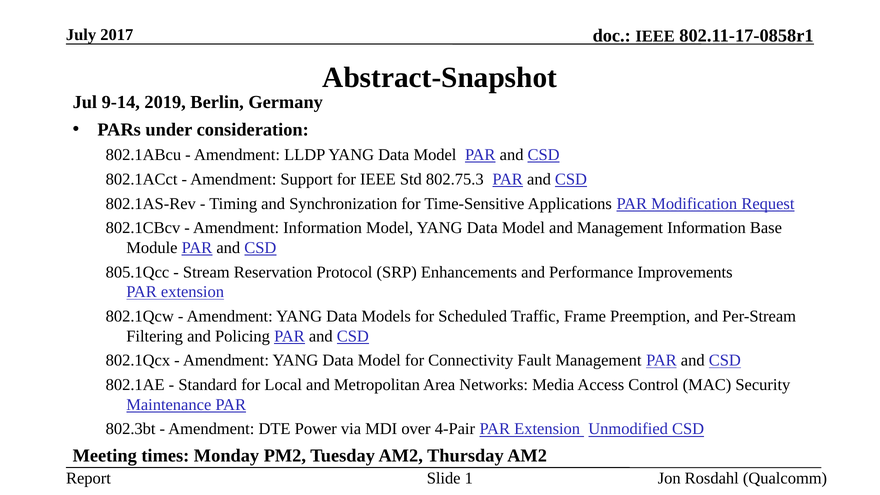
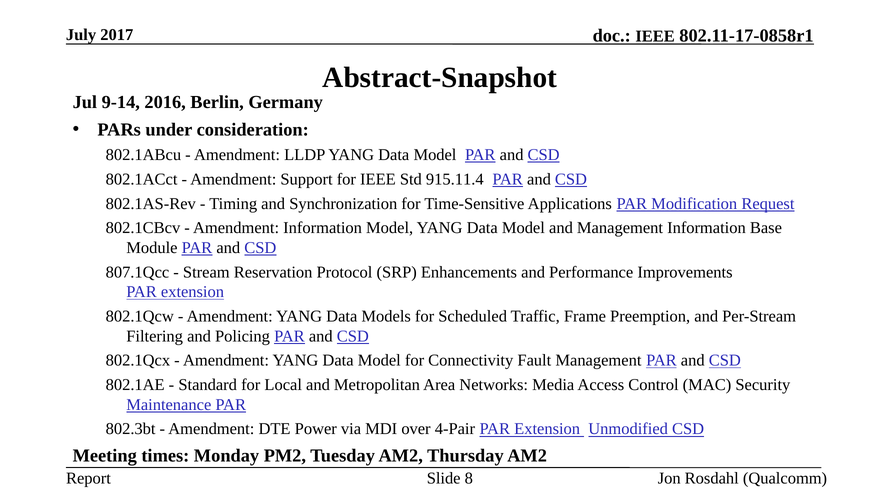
2019: 2019 -> 2016 (165, 102)
802.75.3: 802.75.3 -> 915.11.4 (455, 179)
805.1Qcc: 805.1Qcc -> 807.1Qcc (137, 272)
1: 1 -> 8 (469, 478)
